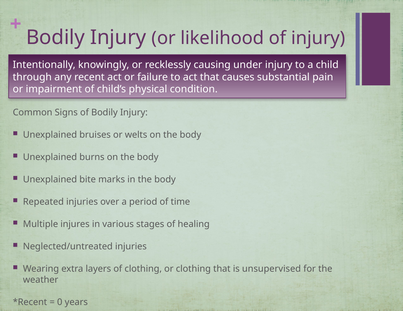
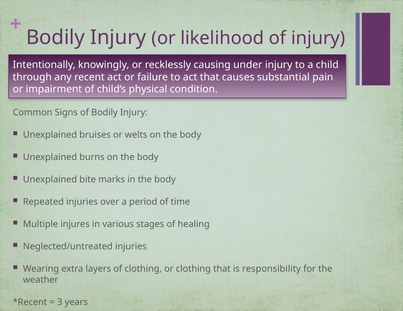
unsupervised: unsupervised -> responsibility (271, 269)
0: 0 -> 3 (60, 302)
